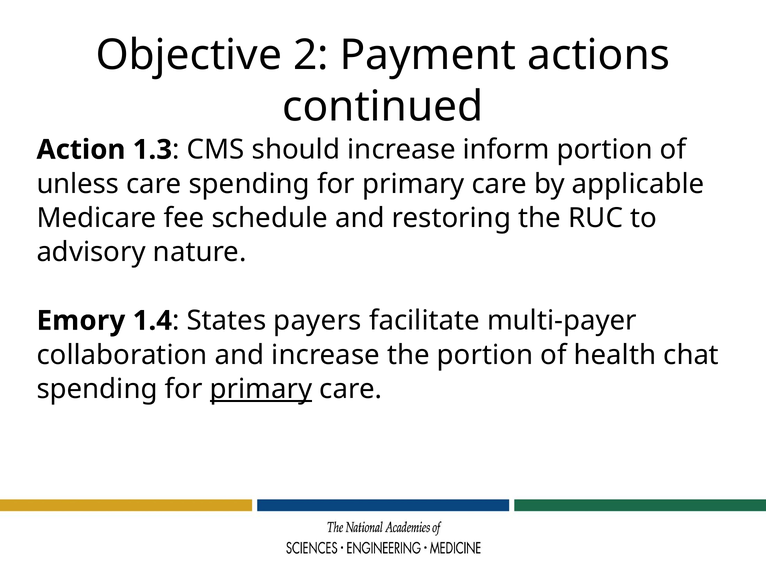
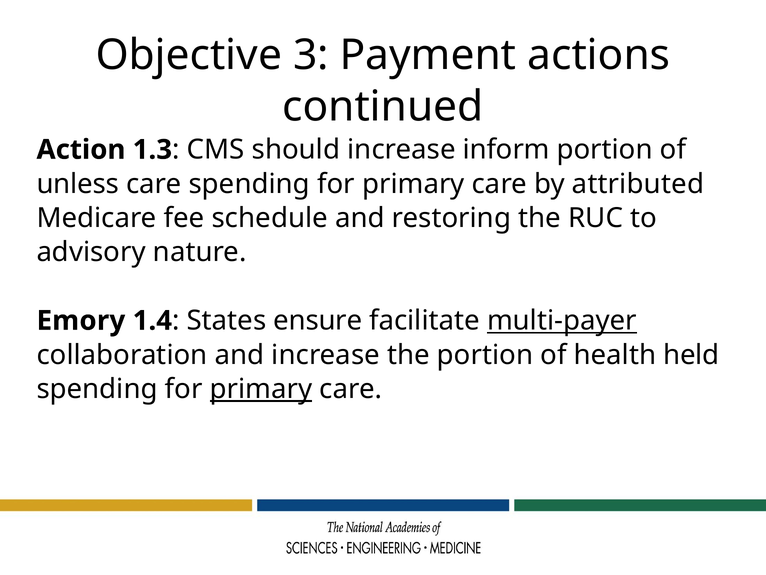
2: 2 -> 3 (311, 55)
applicable: applicable -> attributed (638, 184)
payers: payers -> ensure (318, 320)
multi-payer underline: none -> present (562, 320)
chat: chat -> held (691, 355)
